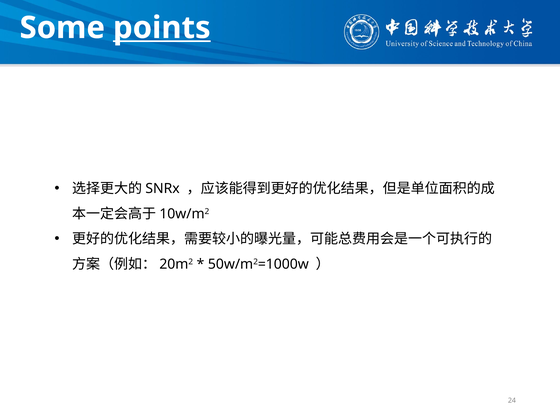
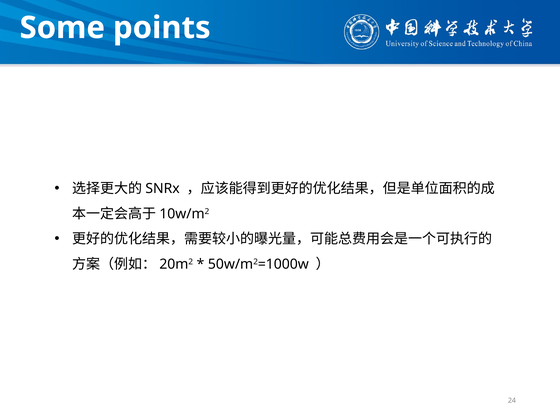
points underline: present -> none (162, 28)
